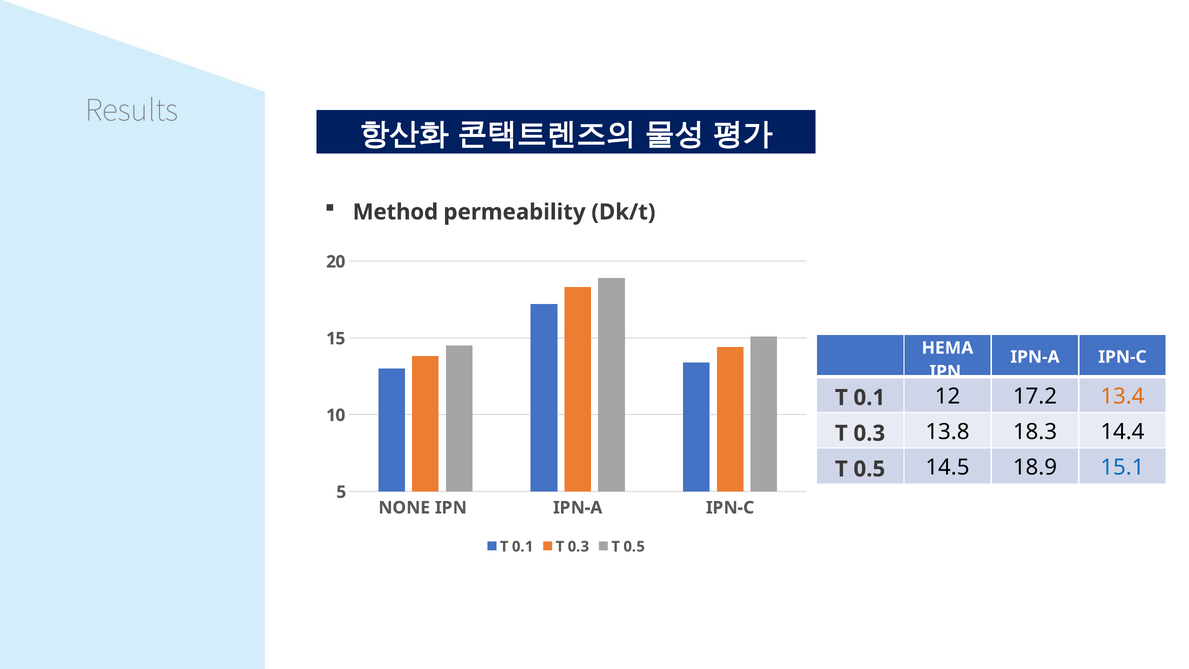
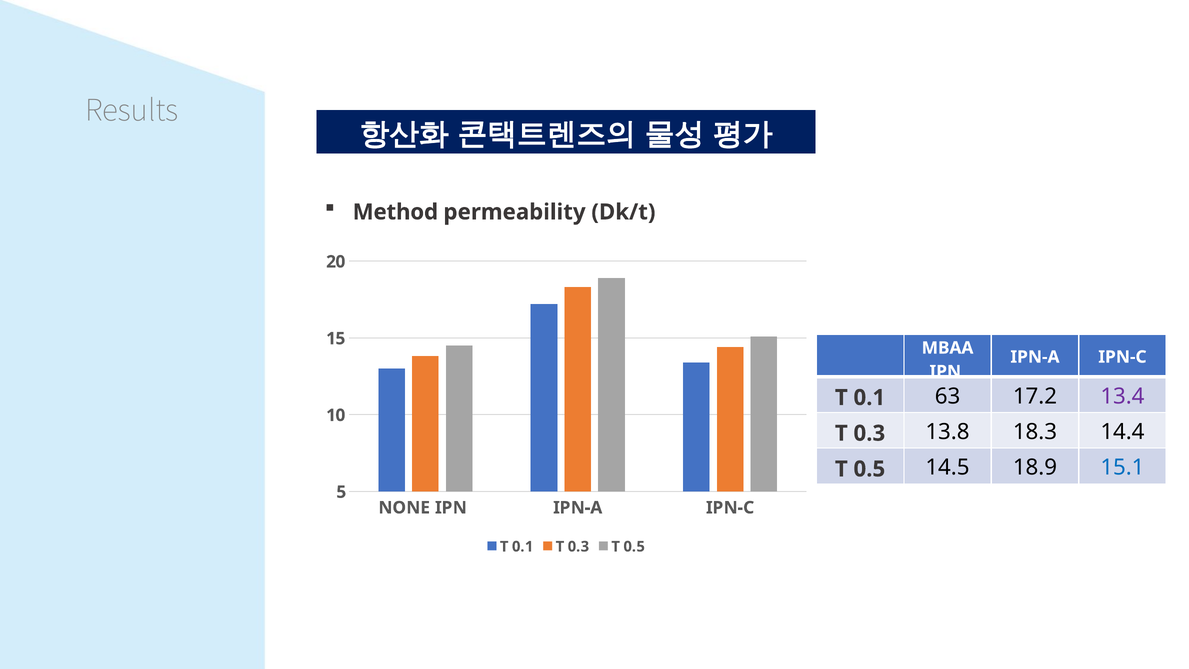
HEMA: HEMA -> MBAA (948, 348)
12: 12 -> 63 (948, 396)
13.4 colour: orange -> purple (1122, 396)
